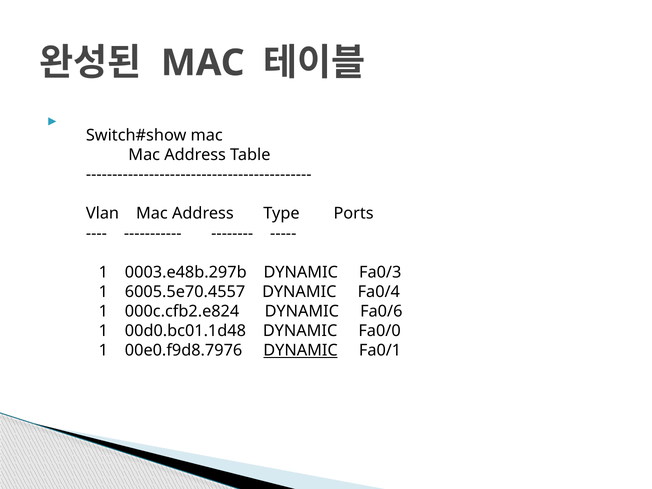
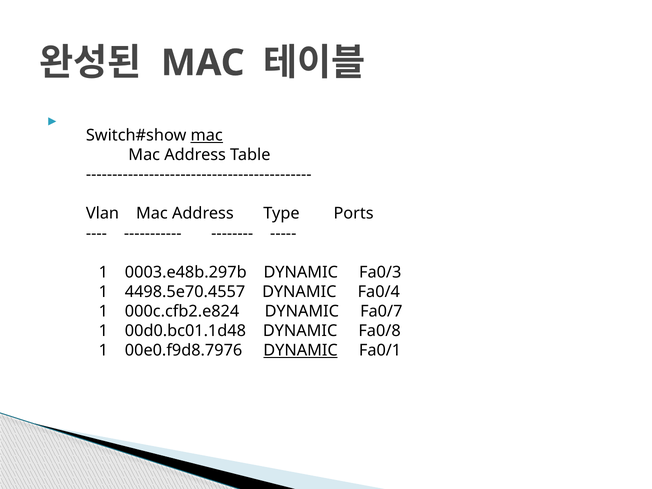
mac underline: none -> present (207, 135)
6005.5e70.4557: 6005.5e70.4557 -> 4498.5e70.4557 (185, 292)
Fa0/6: Fa0/6 -> Fa0/7 (381, 311)
Fa0/0: Fa0/0 -> Fa0/8 (380, 331)
